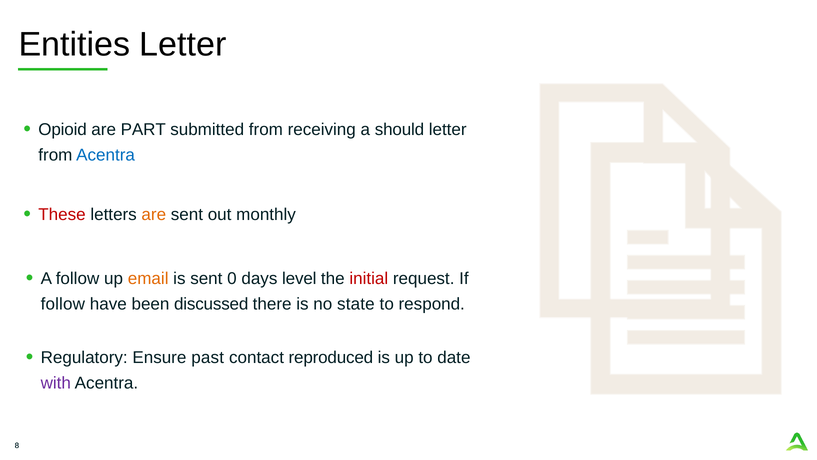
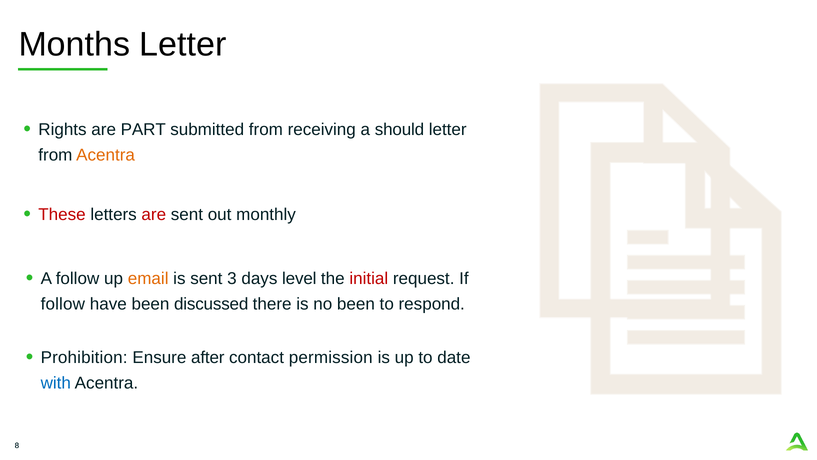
Entities: Entities -> Months (74, 44)
Opioid: Opioid -> Rights (62, 129)
Acentra colour: blue -> orange (106, 155)
are colour: orange -> red (154, 214)
0: 0 -> 3 (232, 278)
no state: state -> been (356, 304)
Regulatory: Regulatory -> Prohibition (84, 357)
past: past -> after (208, 357)
reproduced: reproduced -> permission (331, 357)
with colour: purple -> blue (56, 383)
